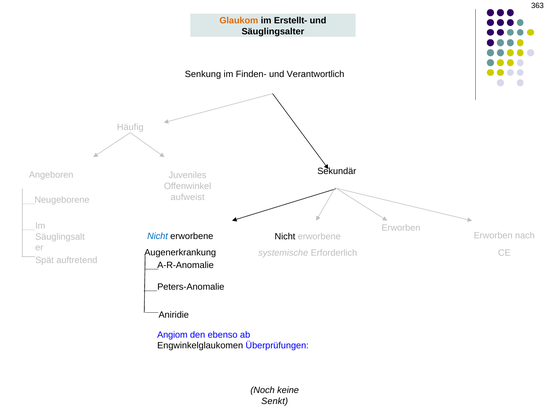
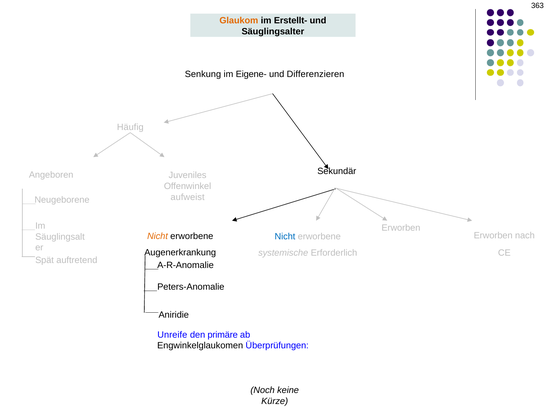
Finden-: Finden- -> Eigene- (251, 74)
Verantwortlich: Verantwortlich -> Differenzieren (316, 74)
Nicht colour: blue -> orange (158, 237)
Nicht colour: black -> blue (285, 237)
Angiom: Angiom -> Unreife (172, 335)
ebenso: ebenso -> primäre (223, 335)
Senkt: Senkt -> Kürze (275, 402)
